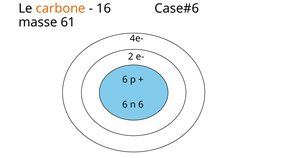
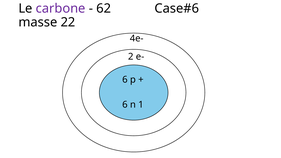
carbone colour: orange -> purple (61, 8)
16: 16 -> 62 (104, 8)
61: 61 -> 22 (68, 22)
n 6: 6 -> 1 (141, 105)
